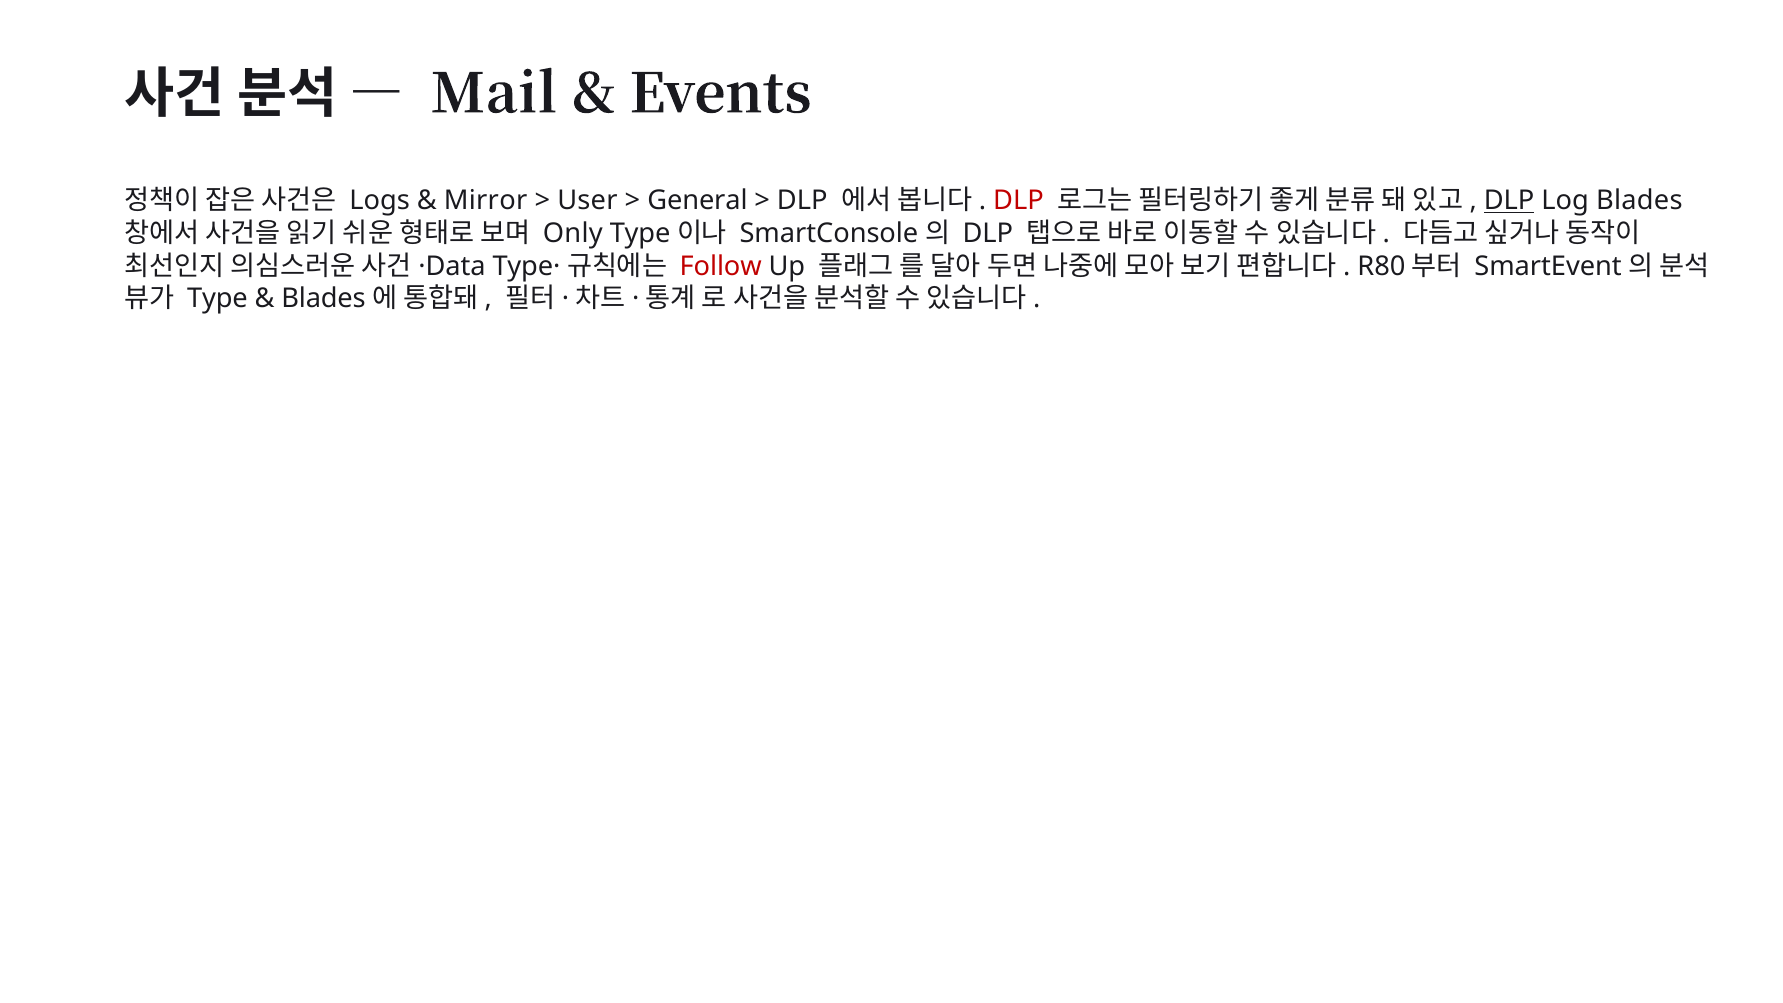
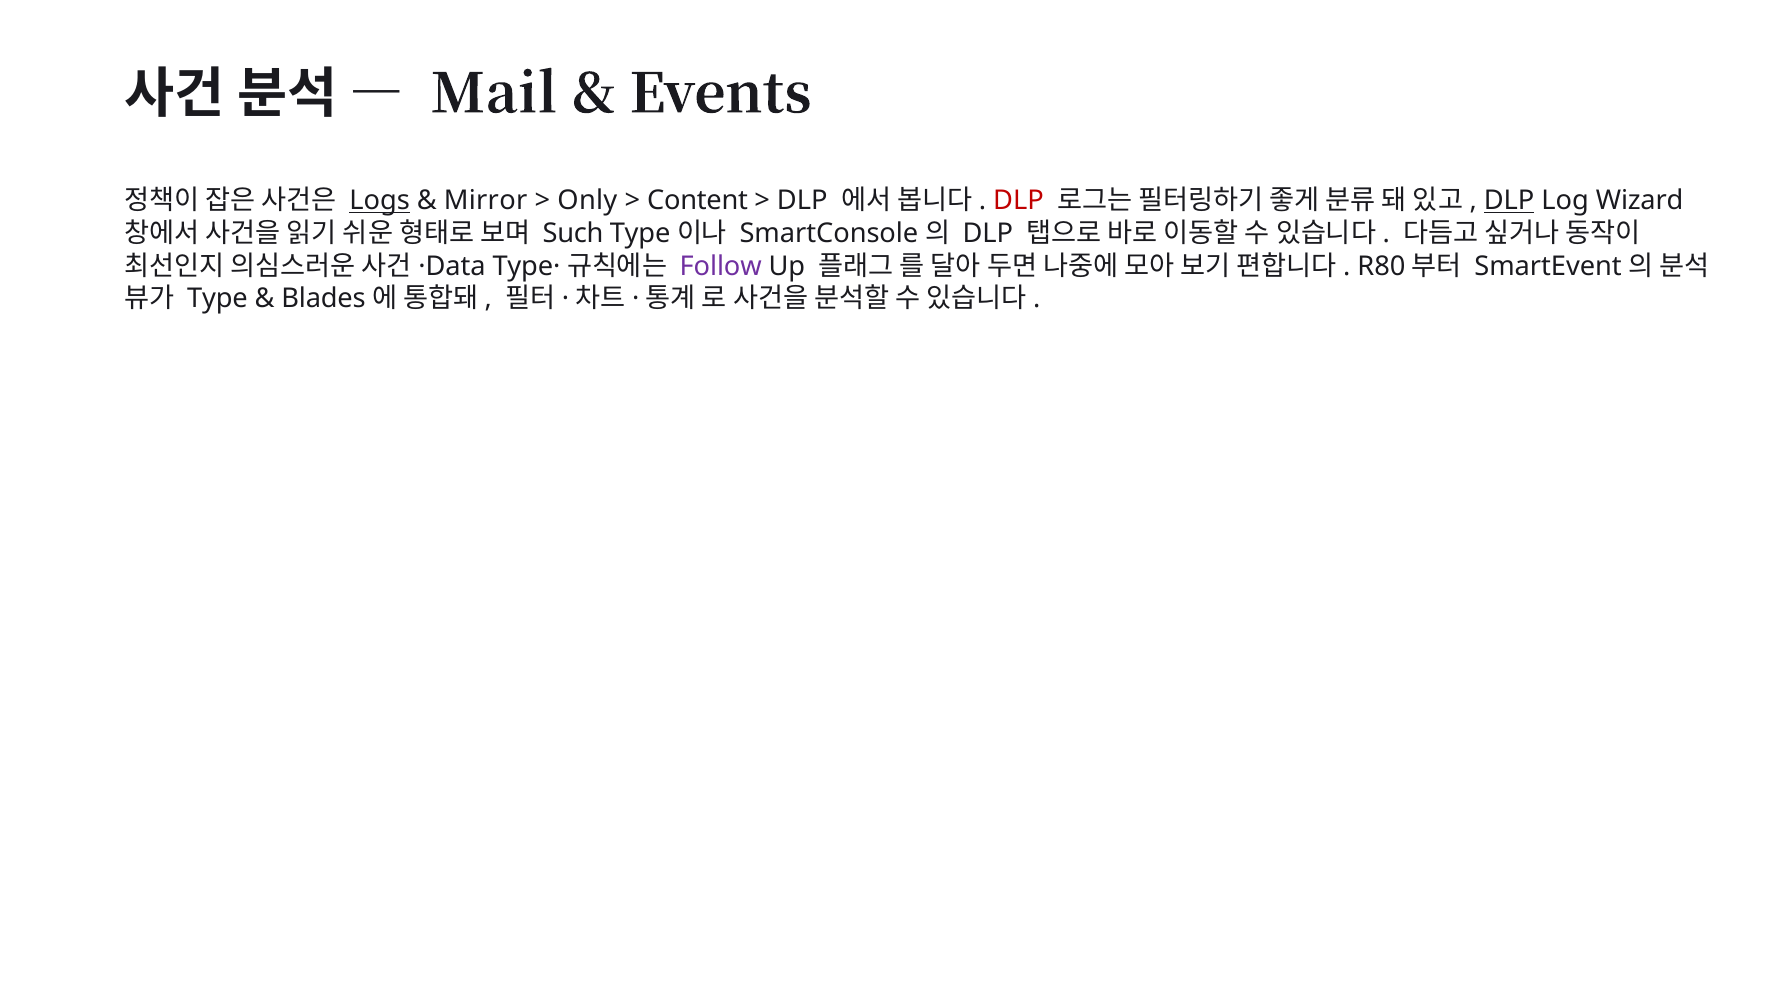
Logs underline: none -> present (380, 201)
User: User -> Only (587, 201)
General: General -> Content (698, 201)
Log Blades: Blades -> Wizard (1640, 201)
Only: Only -> Such (573, 234)
Follow colour: red -> purple (721, 266)
